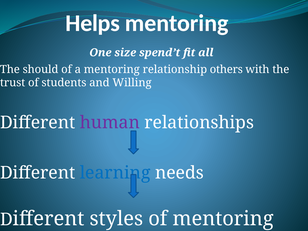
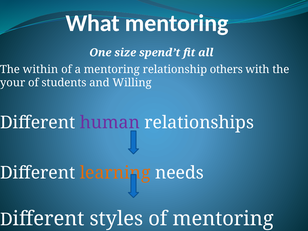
Helps: Helps -> What (93, 23)
should: should -> within (40, 69)
trust: trust -> your (13, 83)
learning colour: blue -> orange (115, 173)
